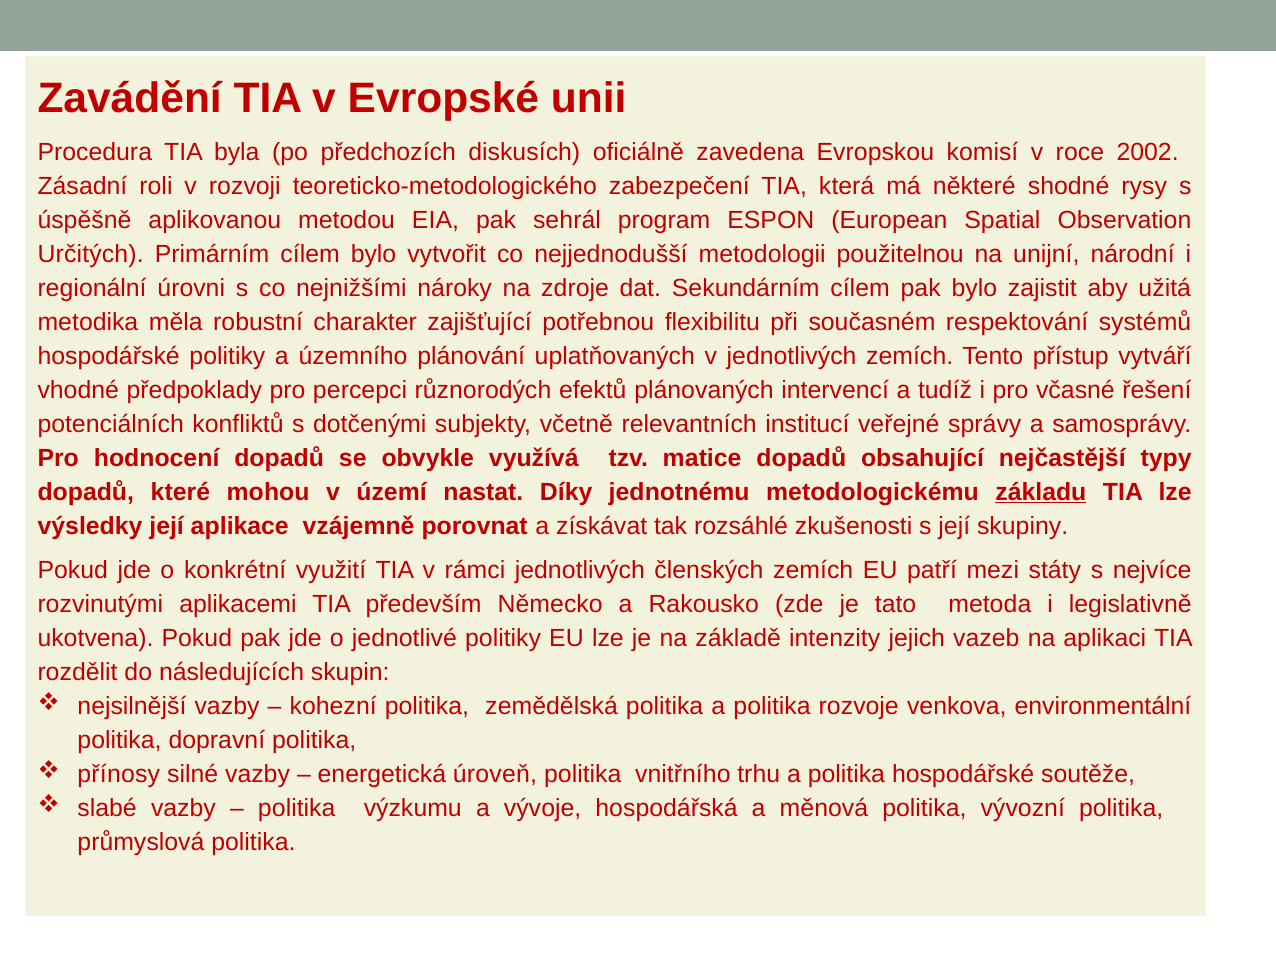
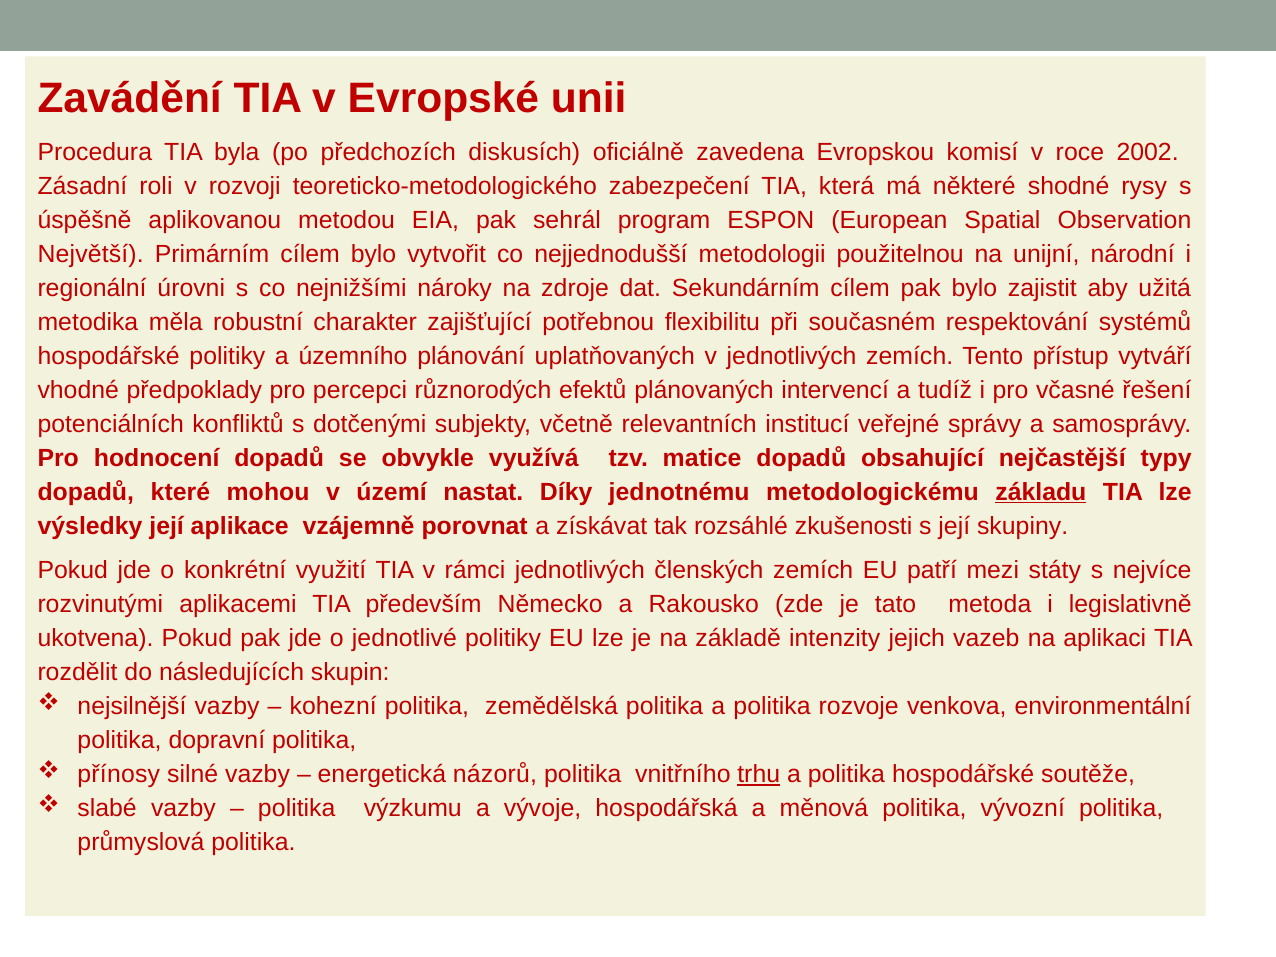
Určitých: Určitých -> Největší (91, 254)
úroveň: úroveň -> názorů (495, 774)
trhu underline: none -> present (759, 774)
